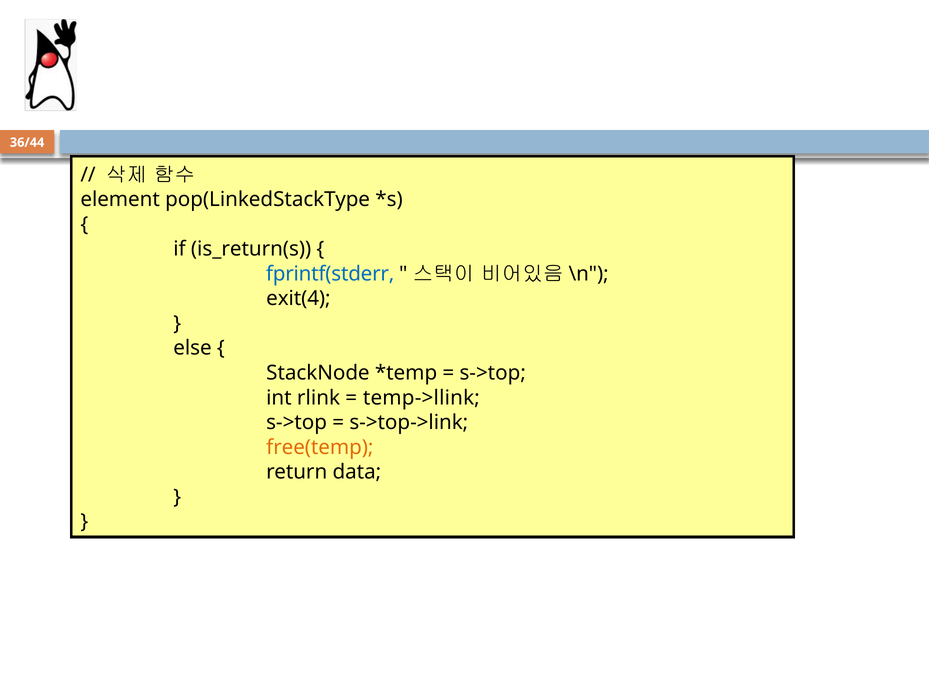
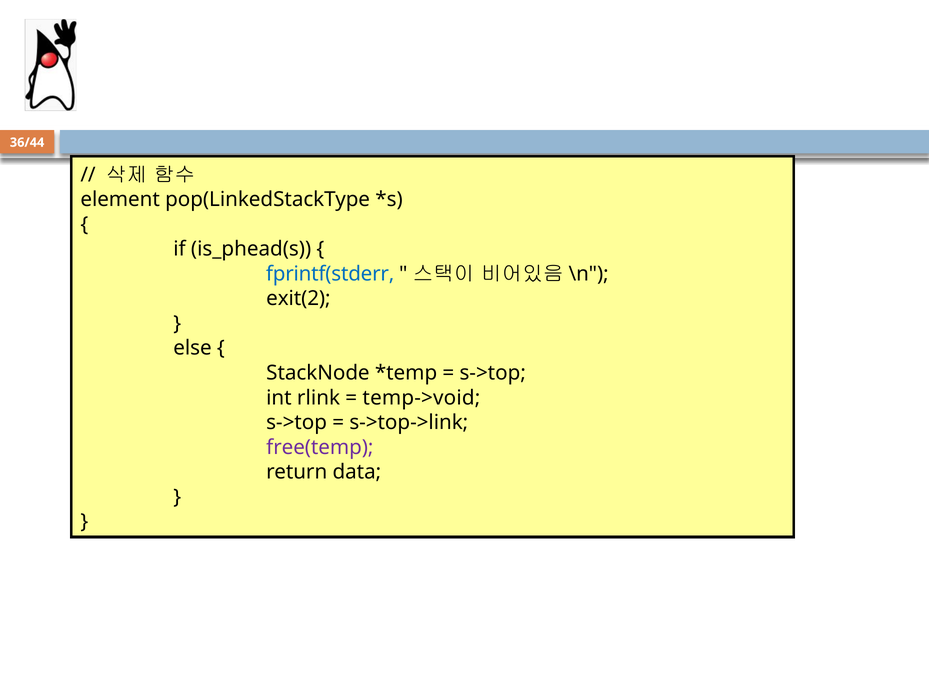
is_return(s: is_return(s -> is_phead(s (251, 249)
exit(4: exit(4 -> exit(2 (298, 299)
temp->llink: temp->llink -> temp->void (421, 398)
free(temp colour: orange -> purple (320, 447)
